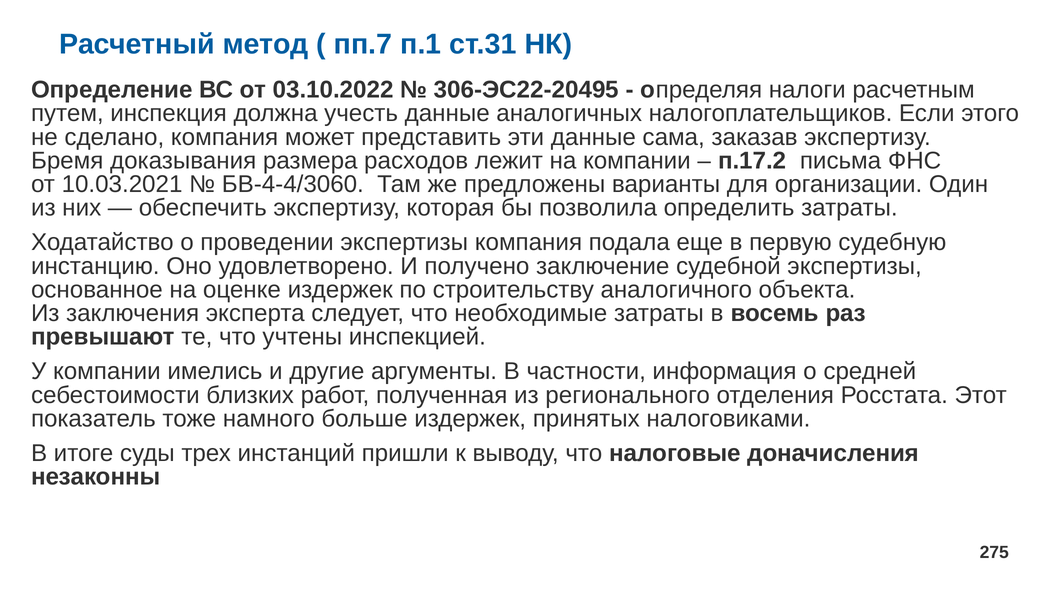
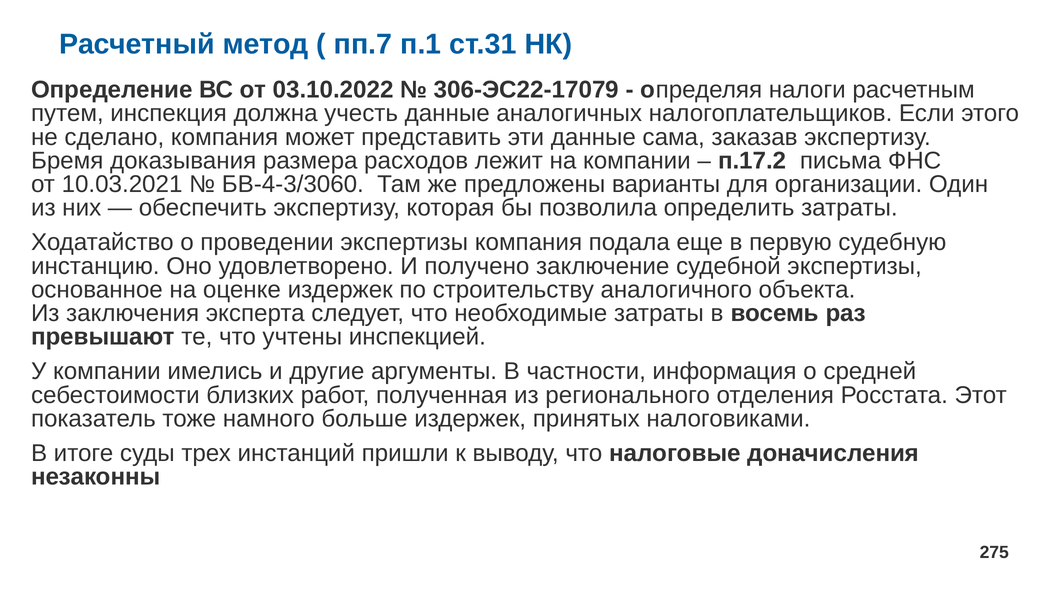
306-ЭС22-20495: 306-ЭС22-20495 -> 306-ЭС22-17079 (526, 90)
БВ-4-4/3060: БВ-4-4/3060 -> БВ-4-3/3060 (293, 184)
